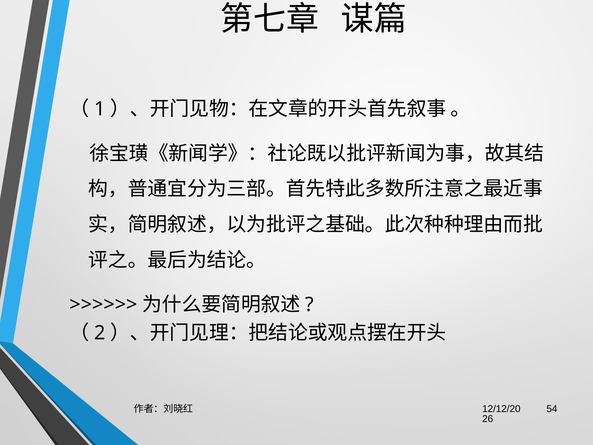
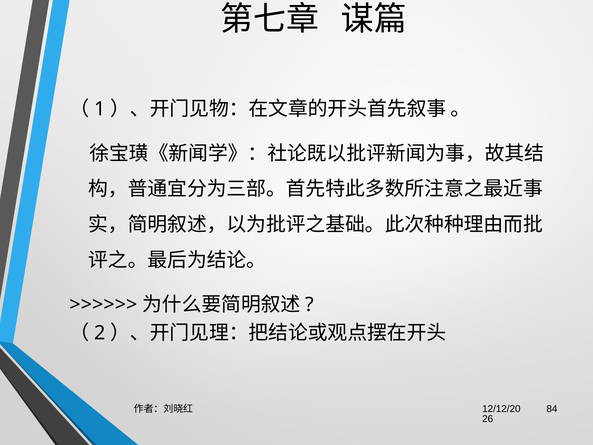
54: 54 -> 84 (552, 409)
